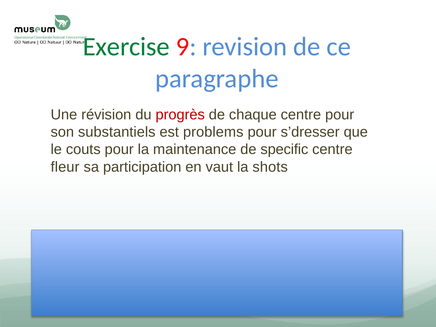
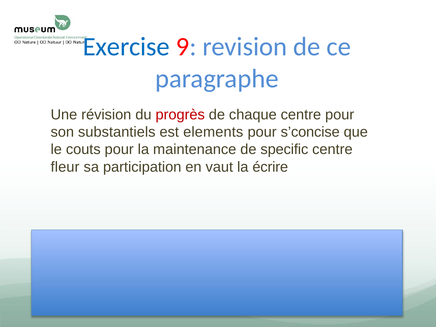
Exercise colour: green -> blue (126, 47)
problems: problems -> elements (213, 132)
s’dresser: s’dresser -> s’concise (310, 132)
shots: shots -> écrire (270, 167)
